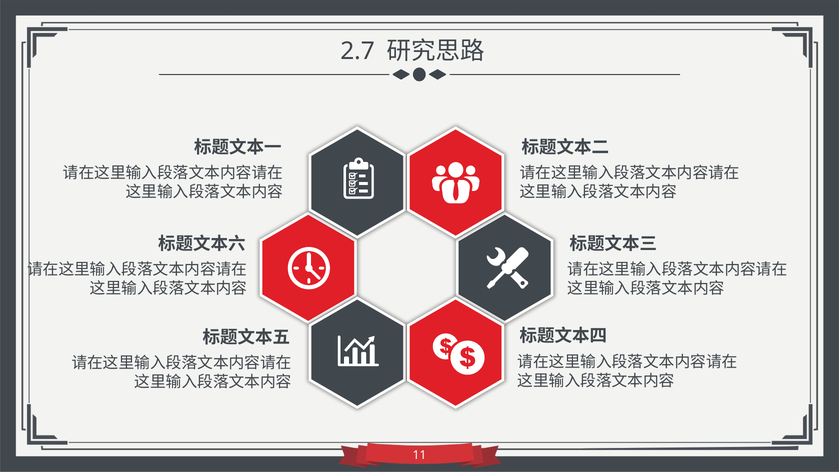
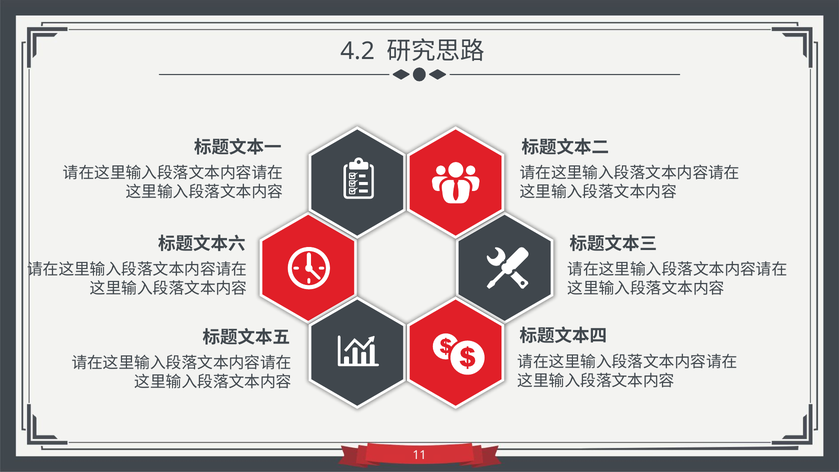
2.7: 2.7 -> 4.2 (358, 51)
